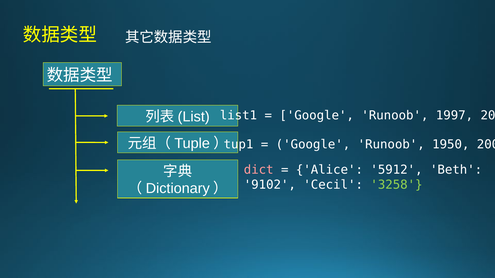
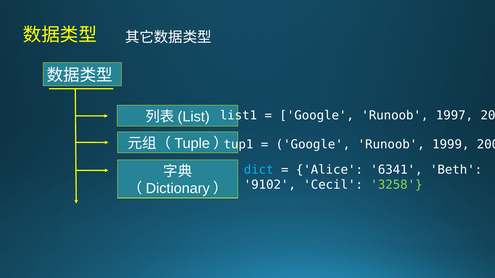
1950: 1950 -> 1999 (451, 145)
dict colour: pink -> light blue (259, 170)
5912: 5912 -> 6341 (396, 170)
